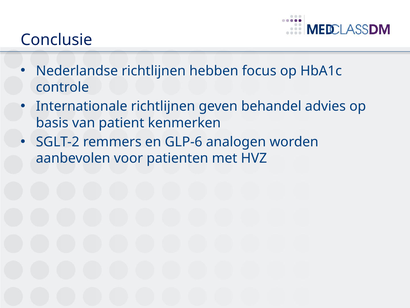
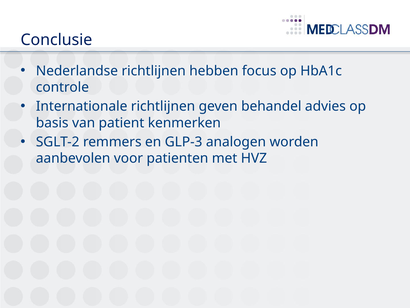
GLP-6: GLP-6 -> GLP-3 (184, 142)
